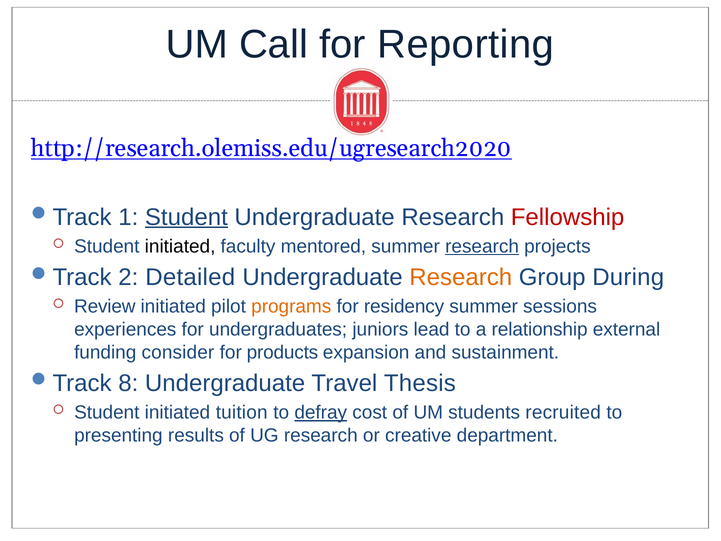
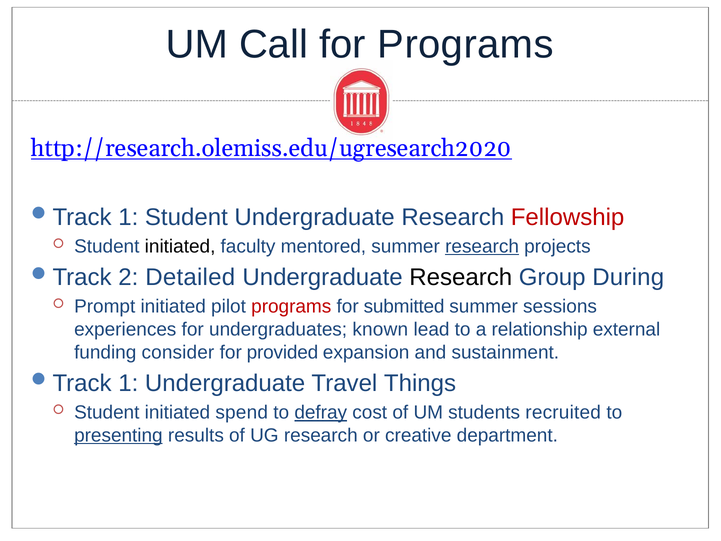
for Reporting: Reporting -> Programs (466, 44)
Student underline: present -> none (186, 217)
Research colour: orange -> black (461, 277)
Review: Review -> Prompt (105, 307)
programs colour: orange -> red (291, 307)
residency: residency -> submitted (404, 307)
juniors: juniors -> known (380, 329)
products: products -> provided (282, 352)
8: 8 -> 1 (128, 383)
Thesis: Thesis -> Things (420, 383)
tuition: tuition -> spend (242, 412)
presenting underline: none -> present (118, 435)
